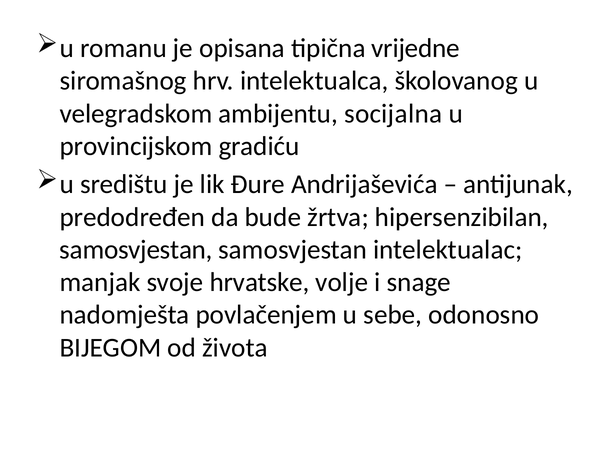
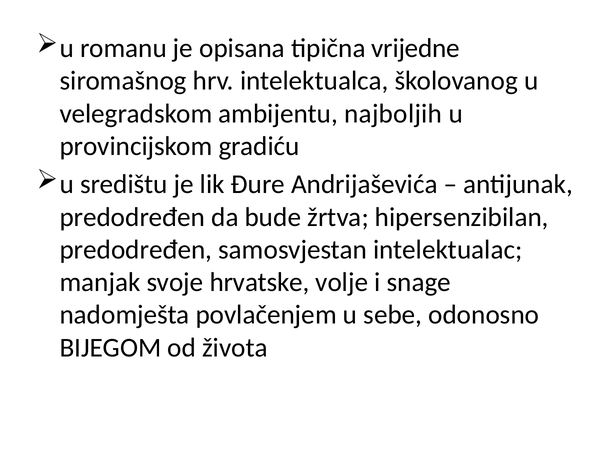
socijalna: socijalna -> najboljih (393, 114)
samosvjestan: samosvjestan -> predodređen (136, 250)
